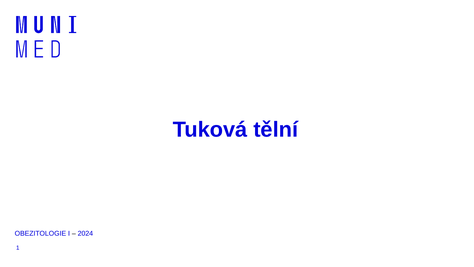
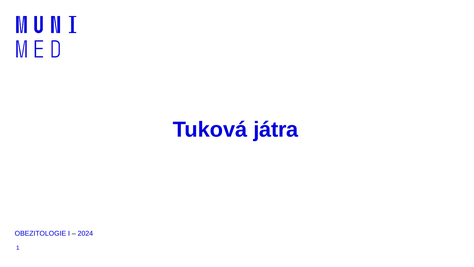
tělní: tělní -> játra (276, 130)
